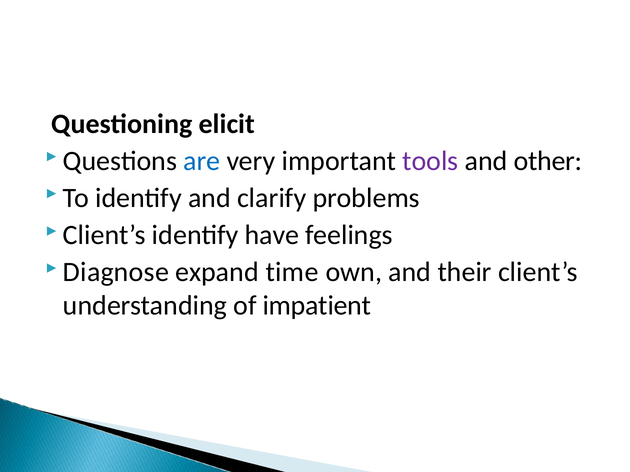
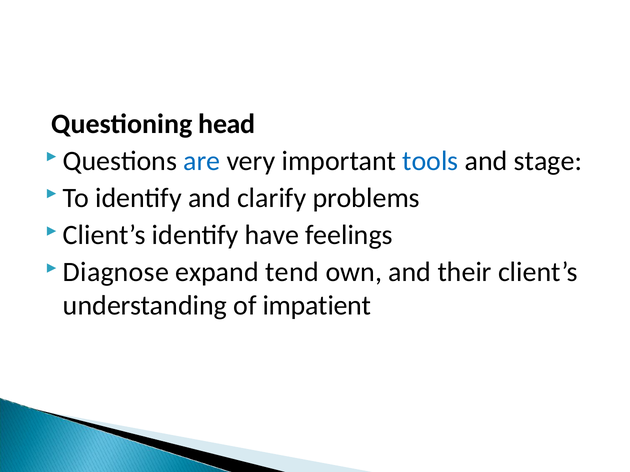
elicit: elicit -> head (227, 124)
tools colour: purple -> blue (430, 161)
other: other -> stage (548, 161)
time: time -> tend (292, 272)
